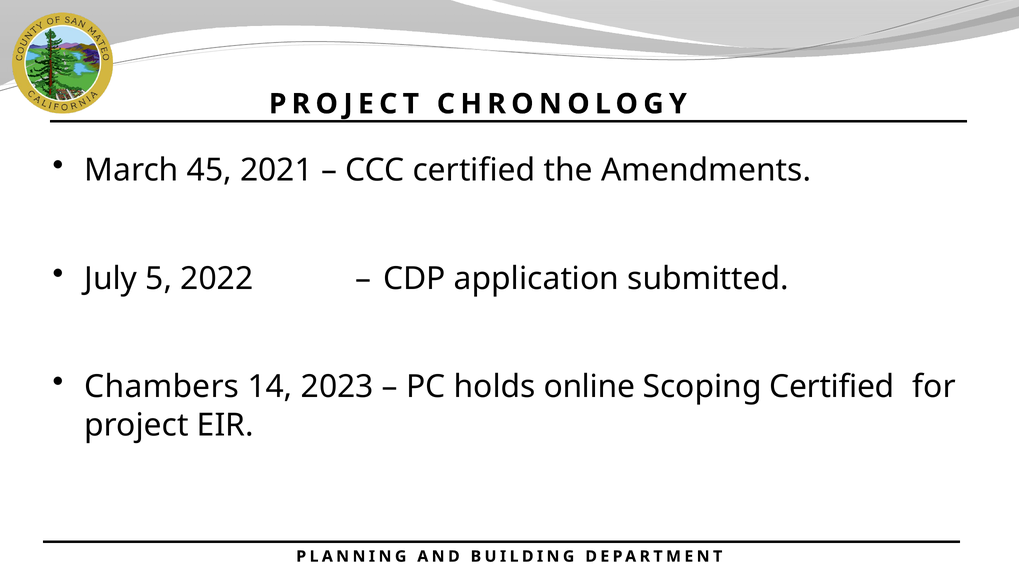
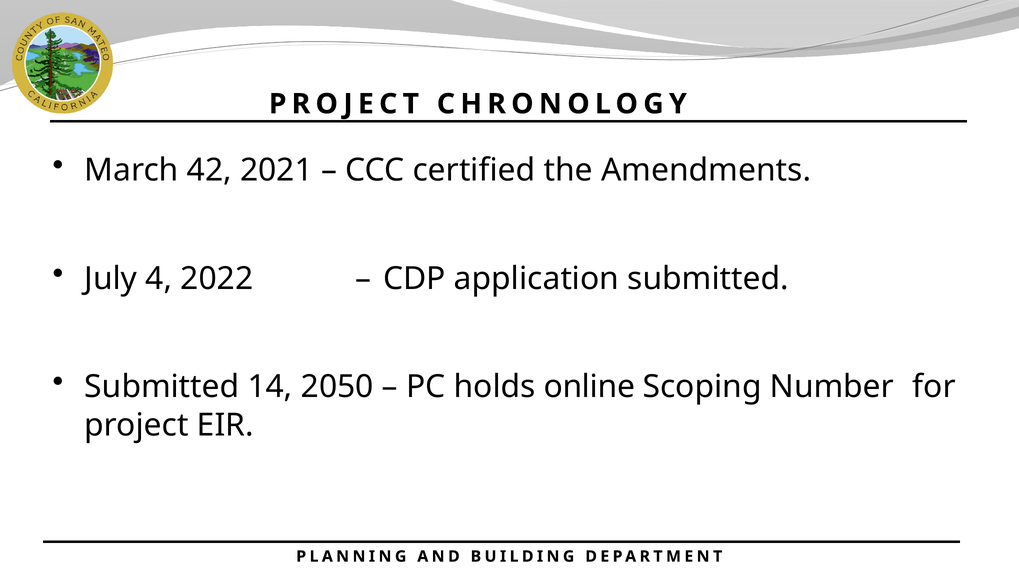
45: 45 -> 42 (209, 170)
5: 5 -> 4 (159, 279)
Chambers: Chambers -> Submitted (162, 387)
2023: 2023 -> 2050 (337, 387)
Scoping Certified: Certified -> Number (832, 387)
